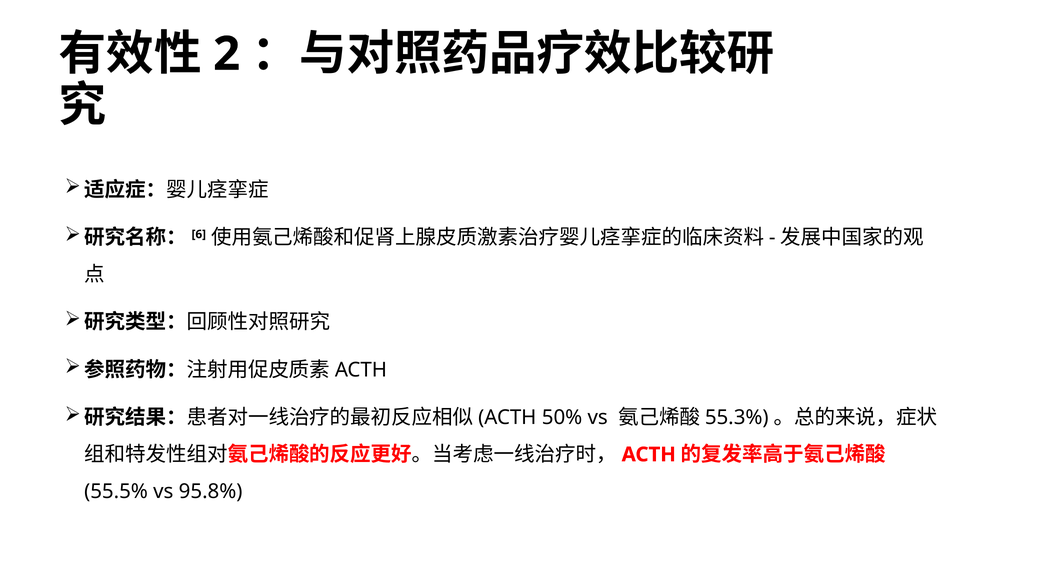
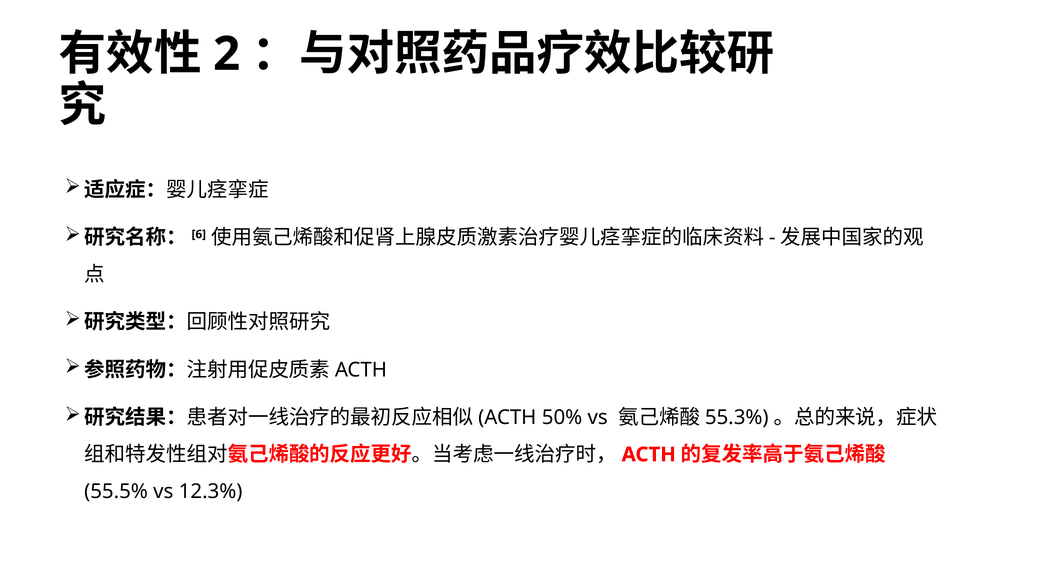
95.8%: 95.8% -> 12.3% (211, 492)
